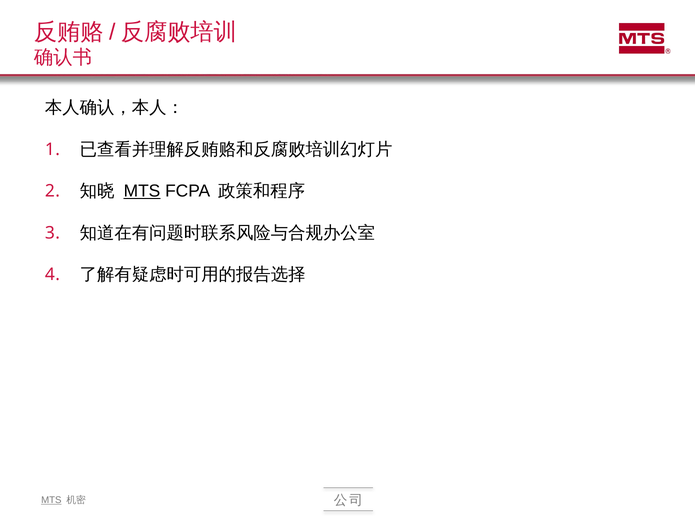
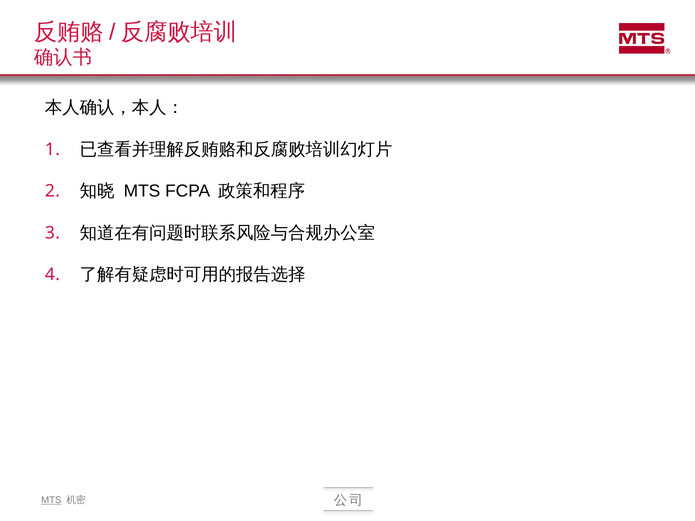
MTS underline: present -> none (142, 191)
